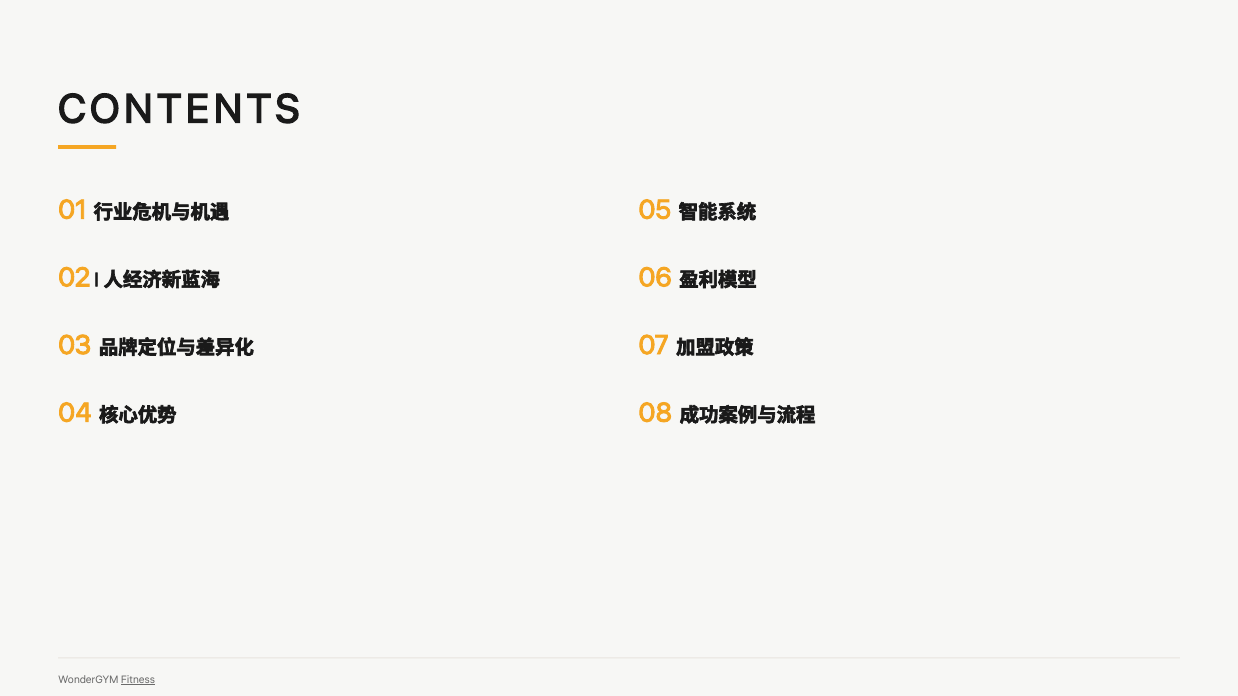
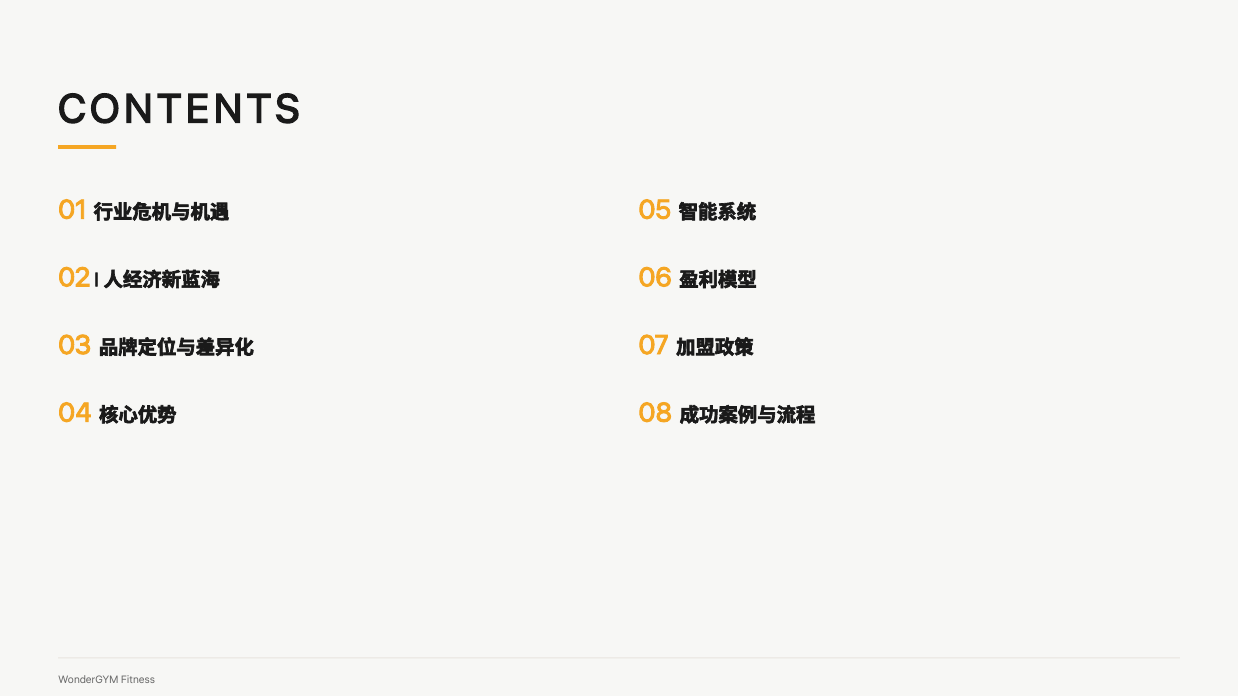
Fitness underline: present -> none (138, 680)
